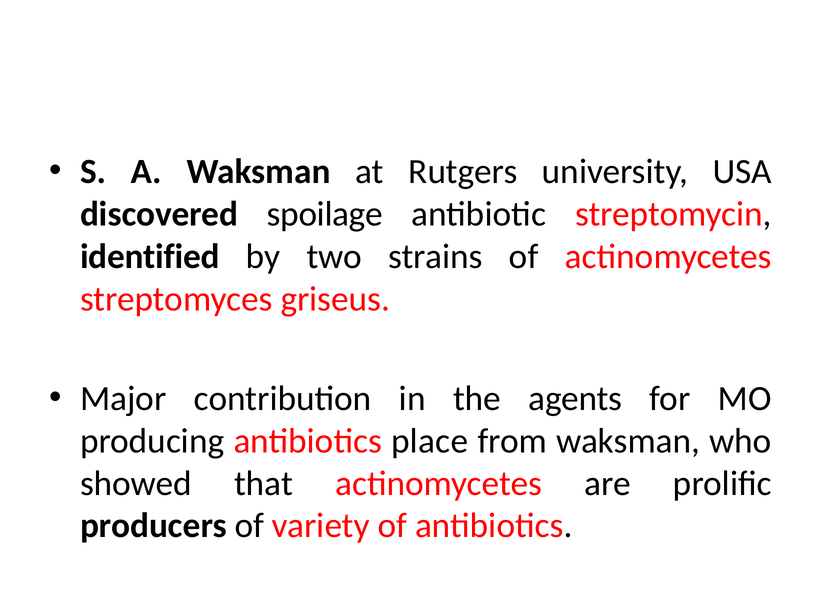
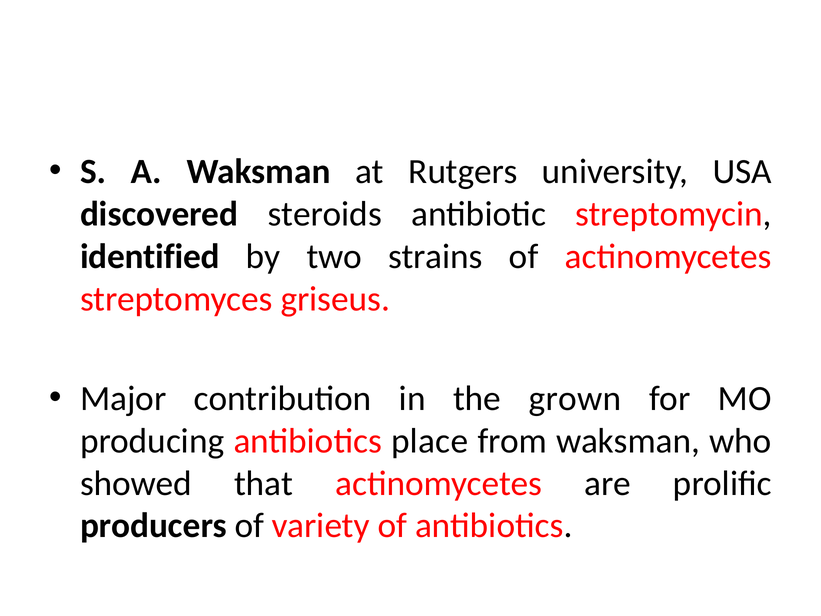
spoilage: spoilage -> steroids (325, 214)
agents: agents -> grown (575, 398)
